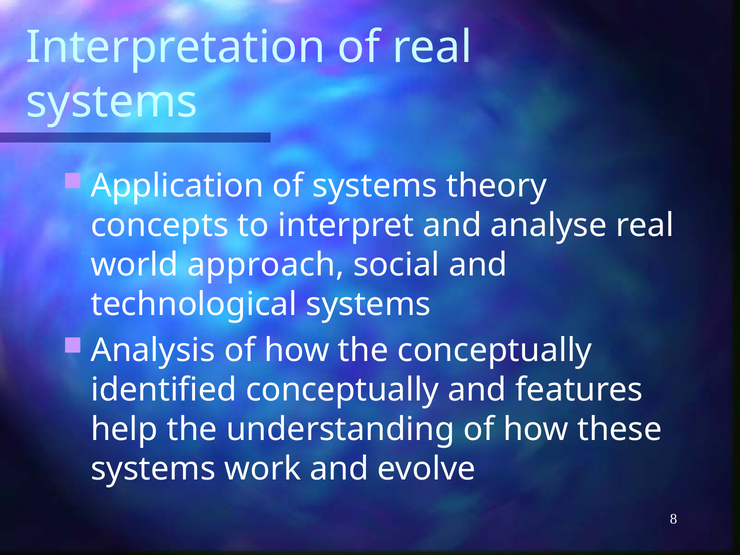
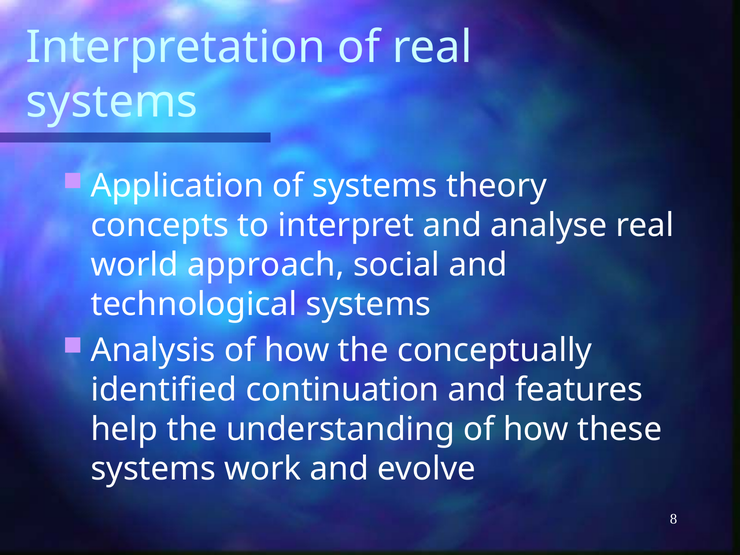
identified conceptually: conceptually -> continuation (342, 390)
